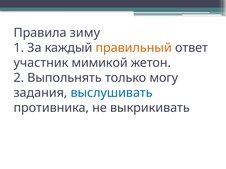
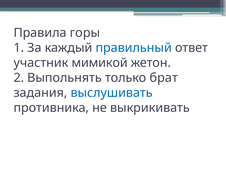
зиму: зиму -> горы (85, 33)
правильный colour: orange -> blue (134, 48)
могу: могу -> брат (164, 78)
